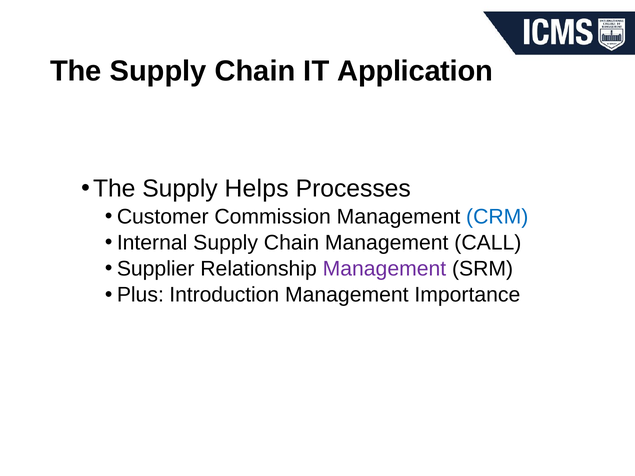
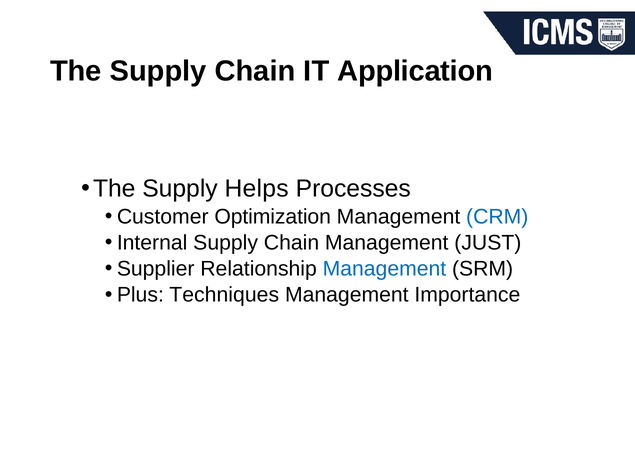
Commission: Commission -> Optimization (273, 217)
CALL: CALL -> JUST (488, 243)
Management colour: purple -> blue (384, 269)
Introduction: Introduction -> Techniques (224, 295)
